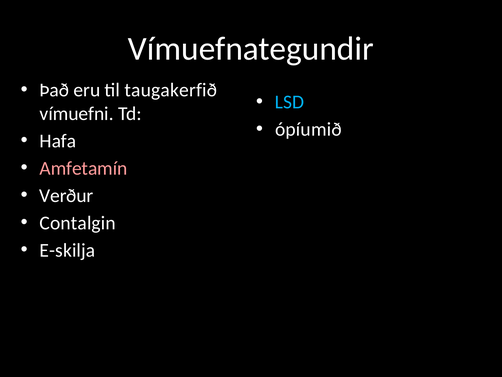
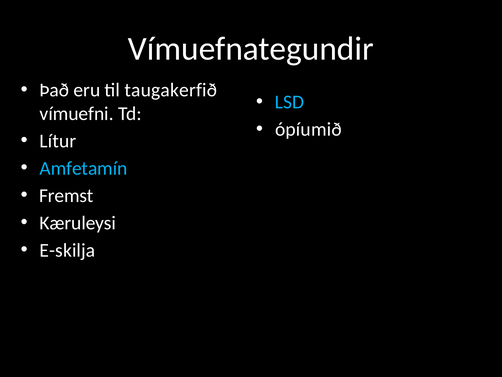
Hafa: Hafa -> Lítur (58, 141)
Amfetamín colour: pink -> light blue (83, 168)
Verður: Verður -> Fremst (66, 195)
Contalgin: Contalgin -> Kæruleysi (78, 223)
